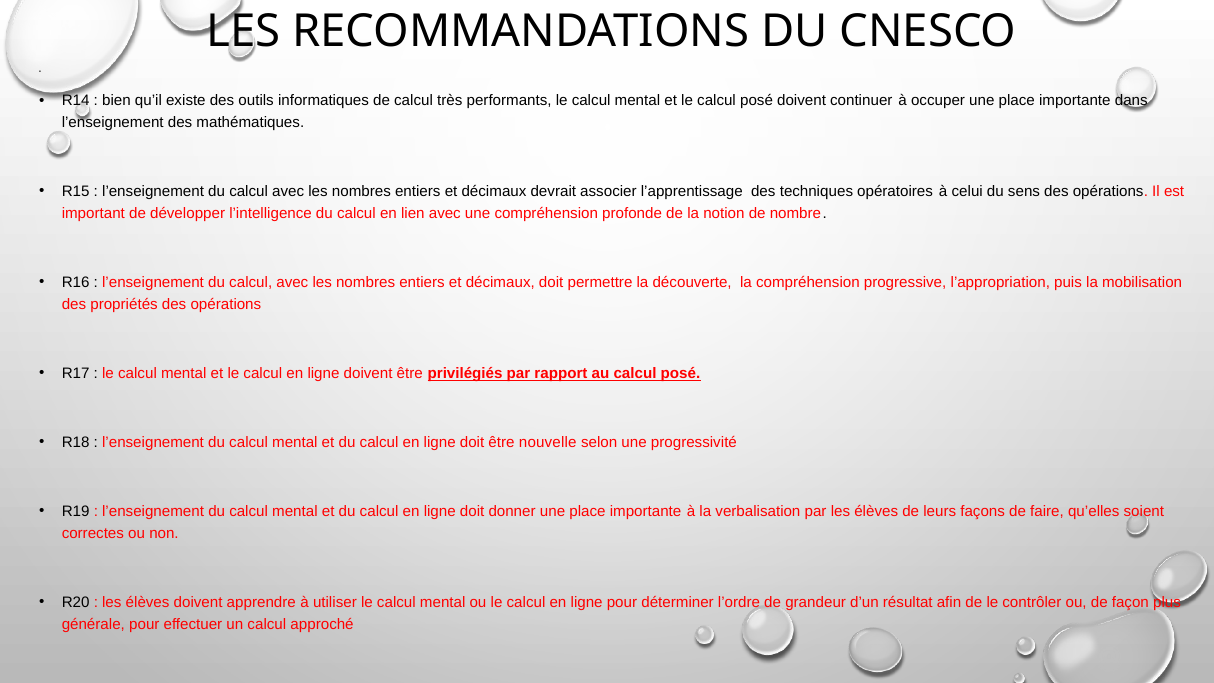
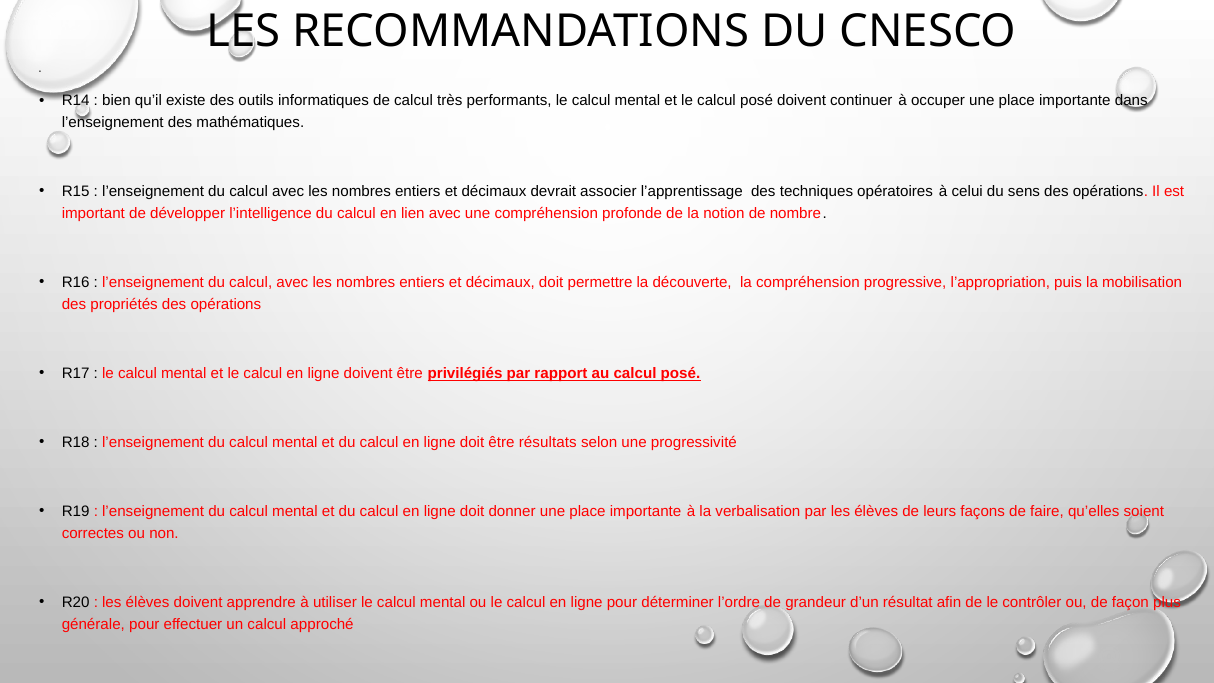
nouvelle: nouvelle -> résultats (548, 442)
